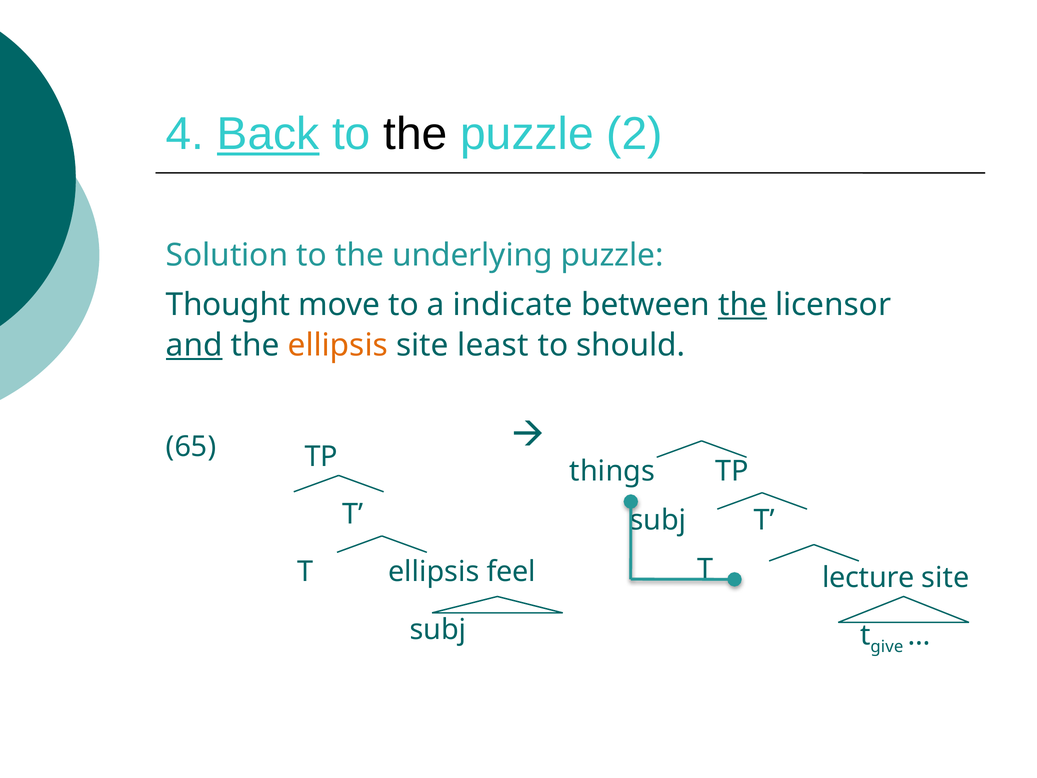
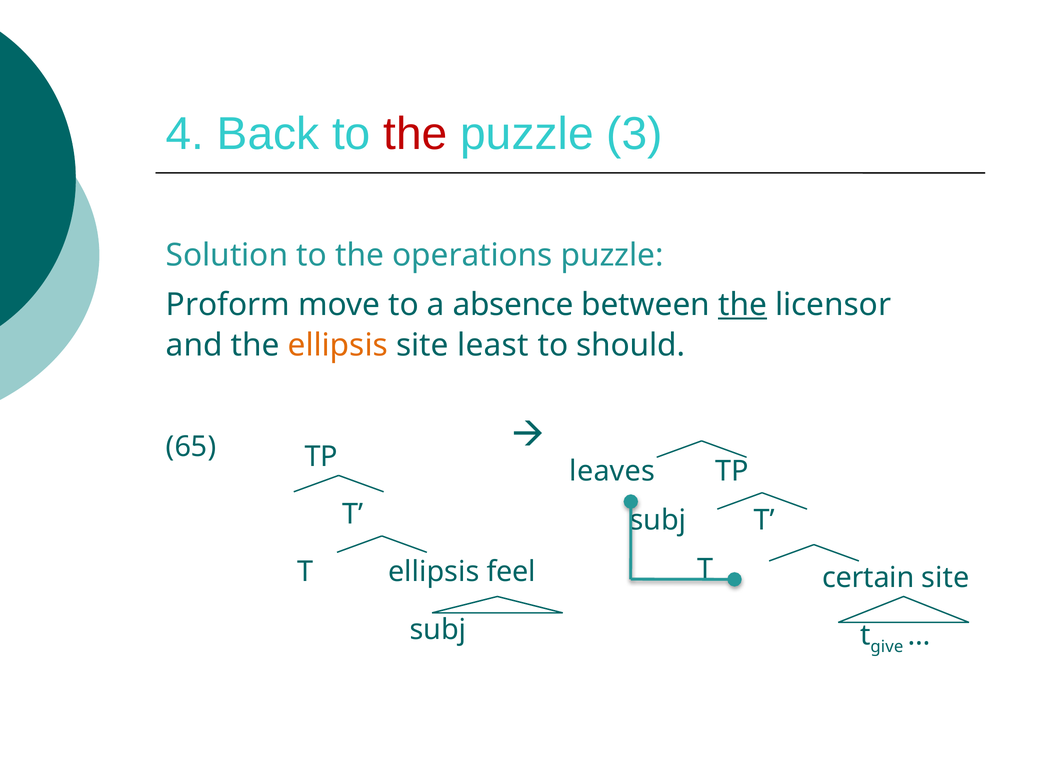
Back underline: present -> none (268, 134)
the colour: black -> red (415, 134)
2: 2 -> 3 (635, 134)
underlying: underlying -> operations (472, 255)
Thought: Thought -> Proform (228, 305)
indicate: indicate -> absence (513, 305)
and underline: present -> none (194, 345)
things: things -> leaves (612, 471)
lecture: lecture -> certain (868, 577)
